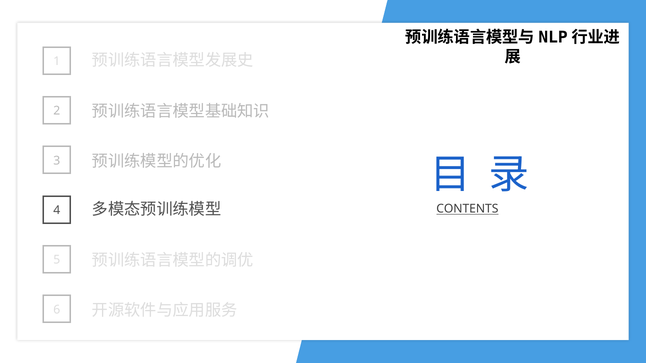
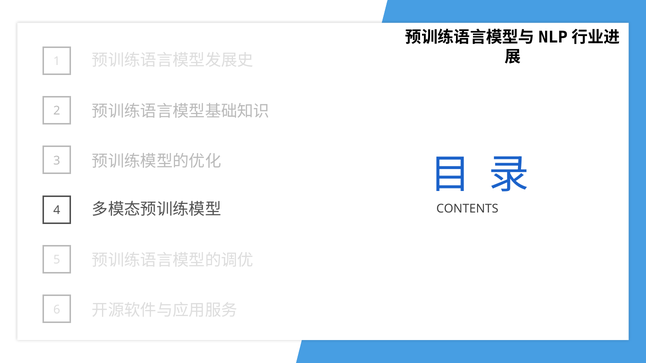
CONTENTS underline: present -> none (467, 209)
